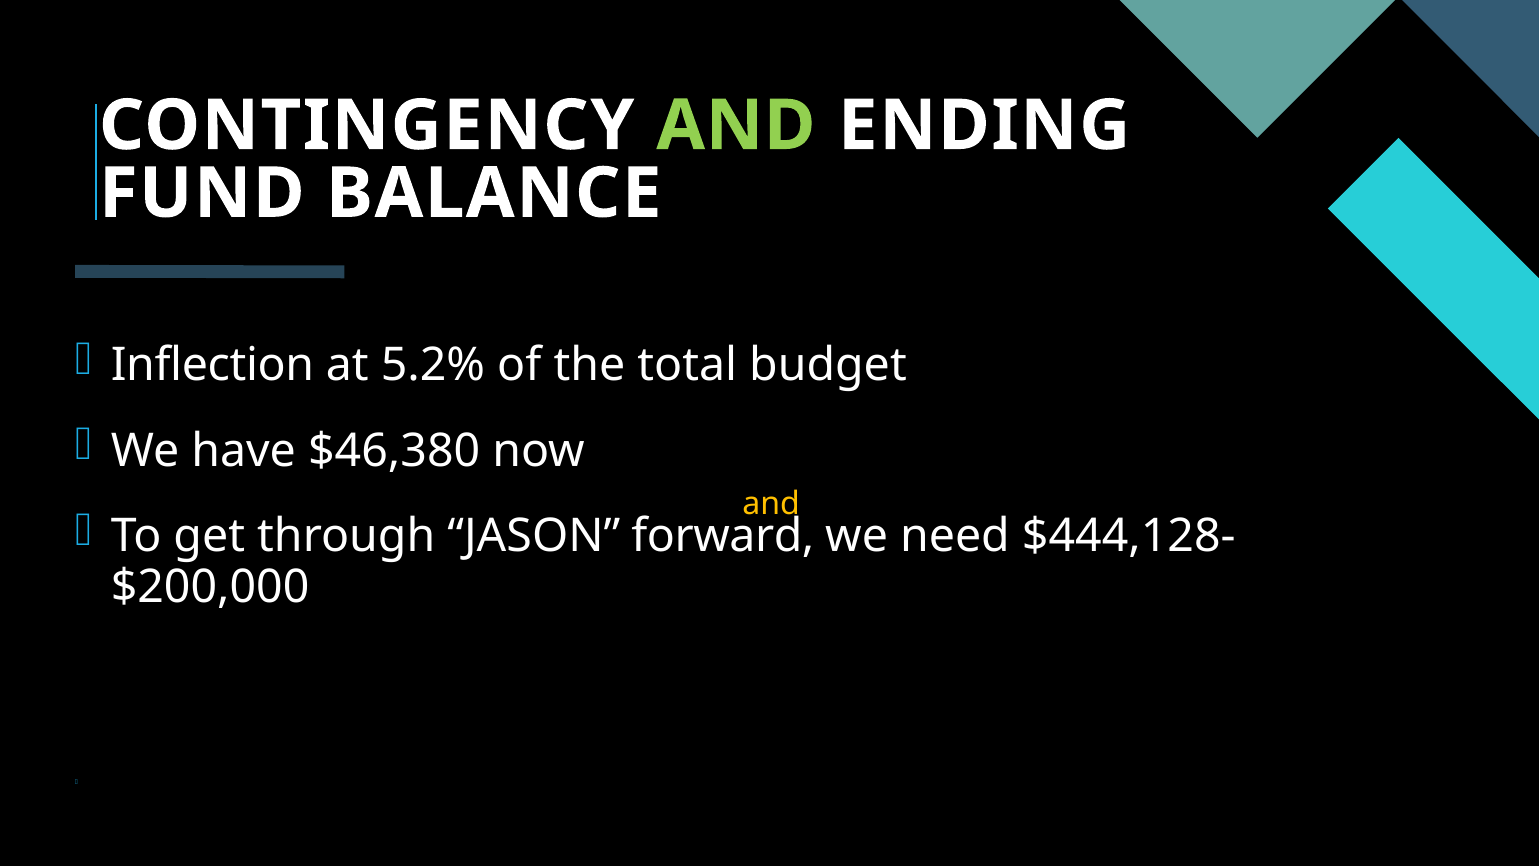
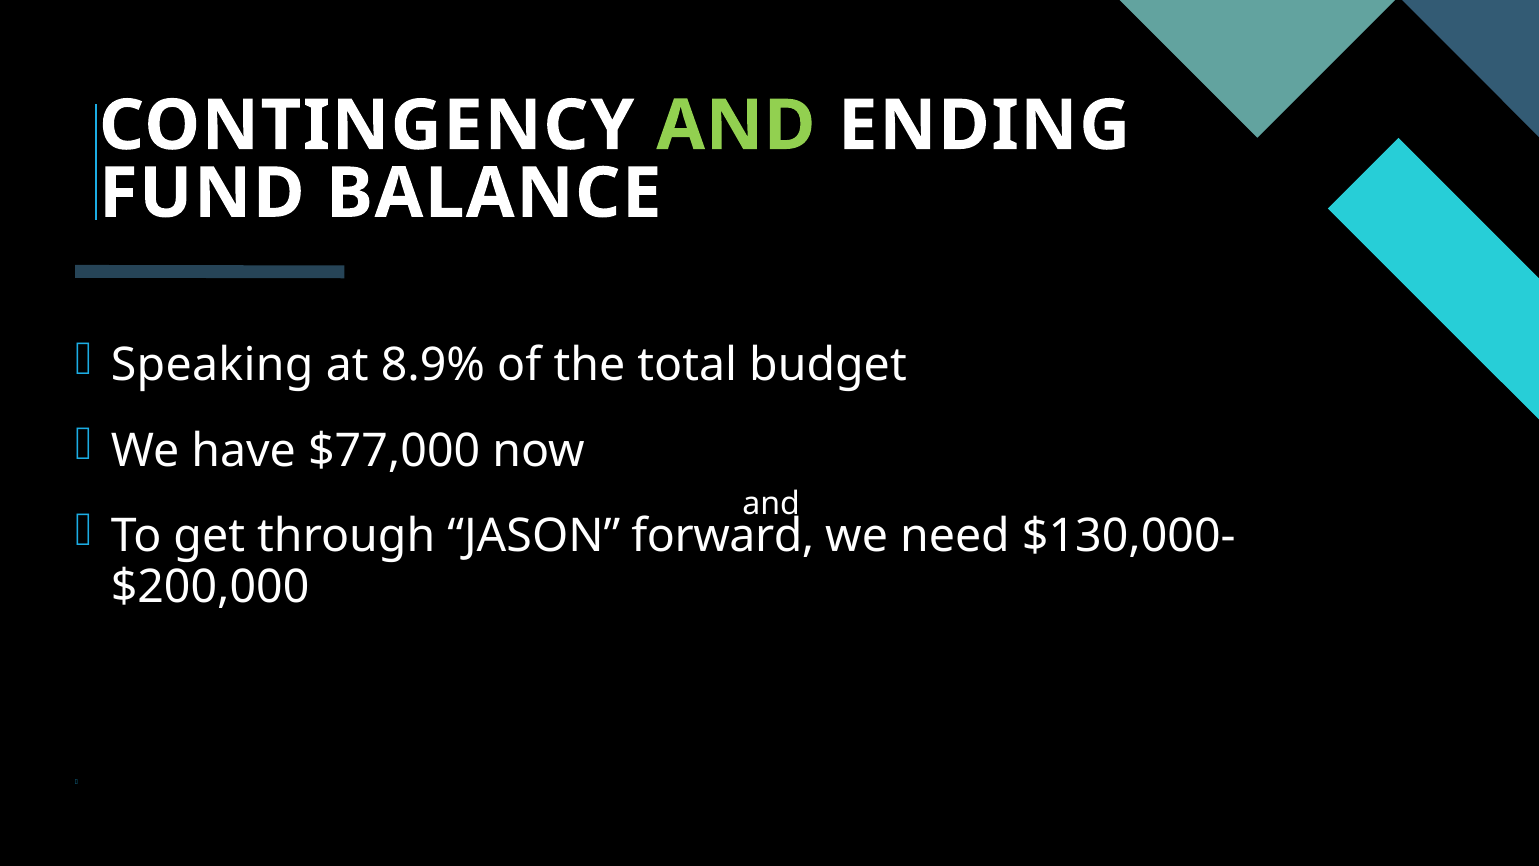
Inflection: Inflection -> Speaking (212, 365)
5.2%: 5.2% -> 8.9% (433, 365)
$46,380: $46,380 -> $77,000 (394, 451)
and colour: yellow -> white (771, 504)
$444,128-: $444,128- -> $130,000- (1129, 536)
